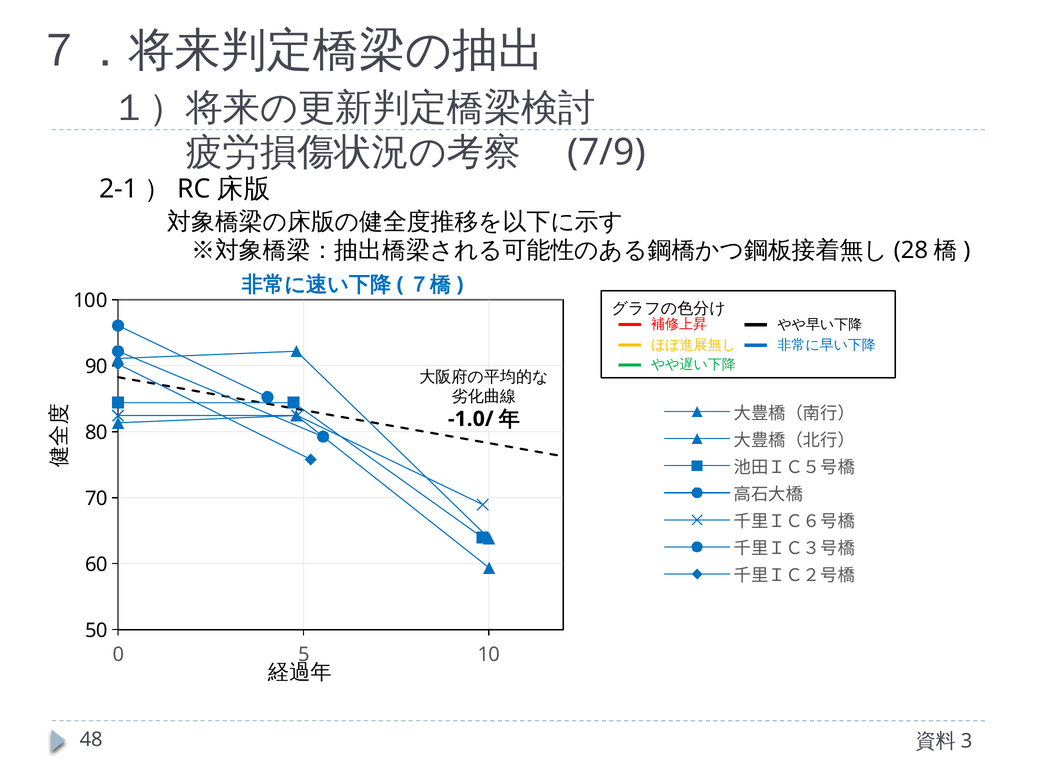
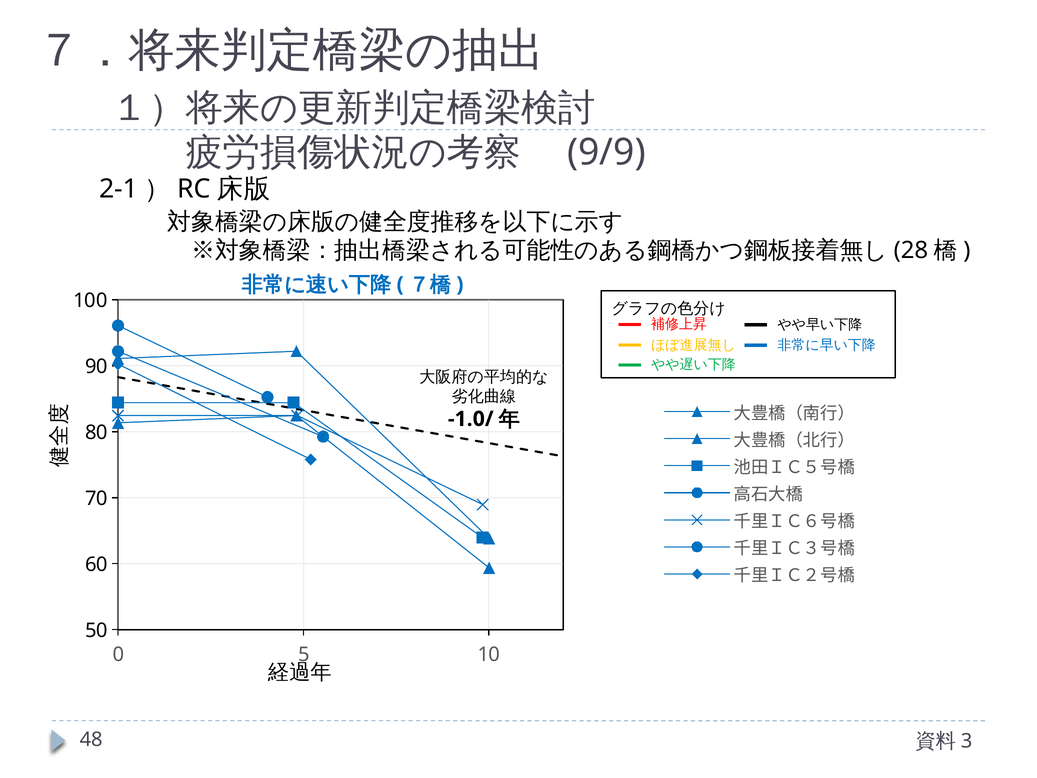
7/9: 7/9 -> 9/9 (606, 153)
